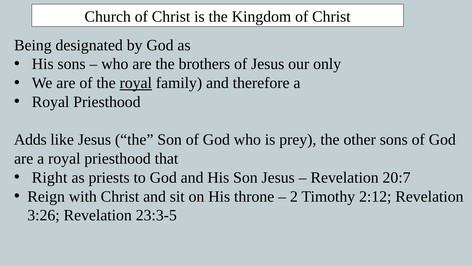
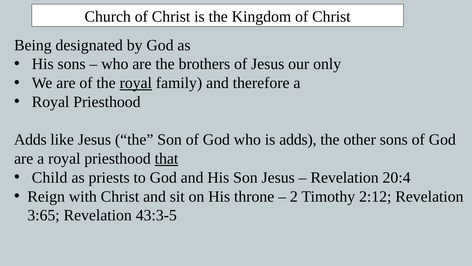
is prey: prey -> adds (298, 139)
that underline: none -> present (167, 158)
Right: Right -> Child (50, 177)
20:7: 20:7 -> 20:4 (397, 177)
3:26: 3:26 -> 3:65 (44, 215)
23:3-5: 23:3-5 -> 43:3-5 (156, 215)
